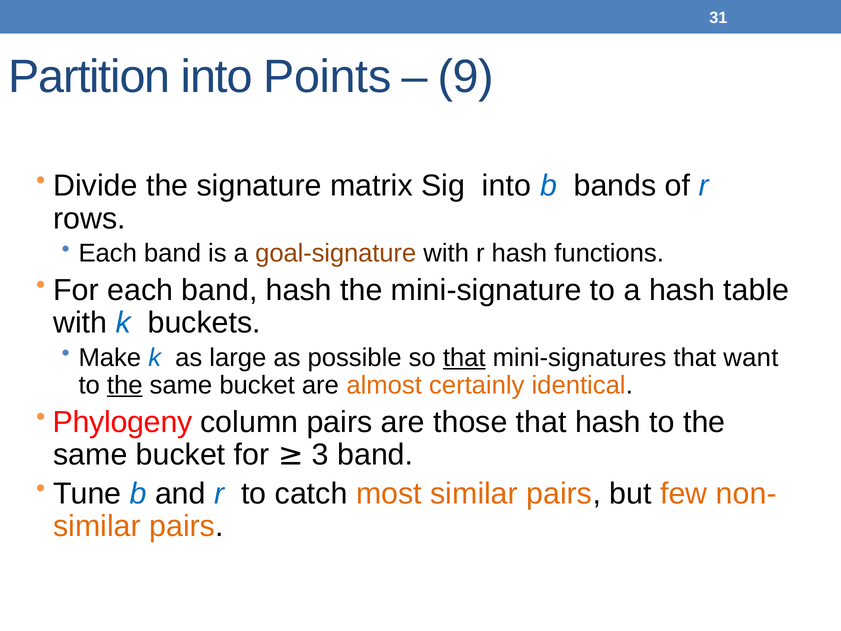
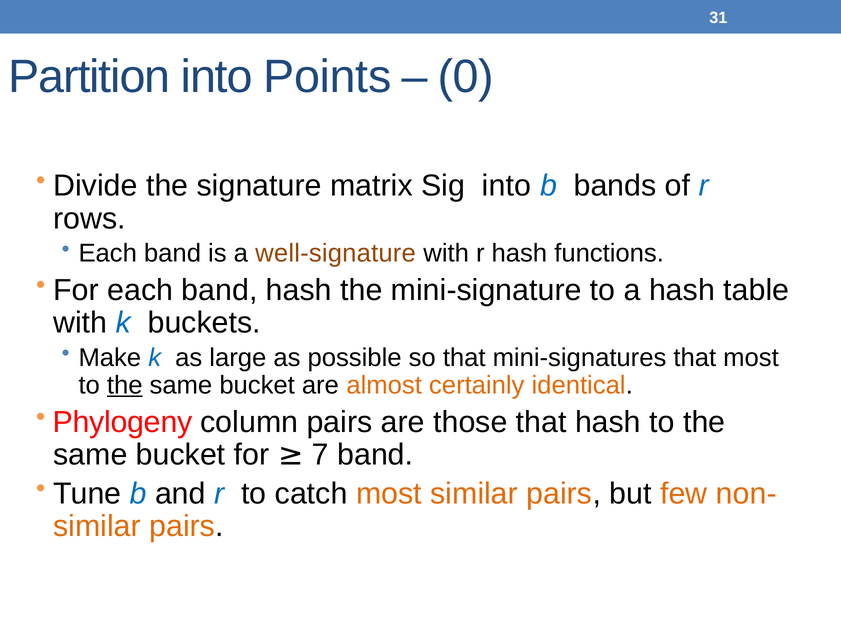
9: 9 -> 0 (466, 77)
goal-signature: goal-signature -> well-signature (336, 253)
that underline: present -> none (464, 357)
that want: want -> most (751, 357)
3: 3 -> 7 (320, 455)
